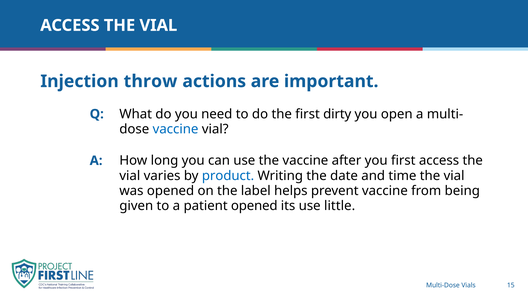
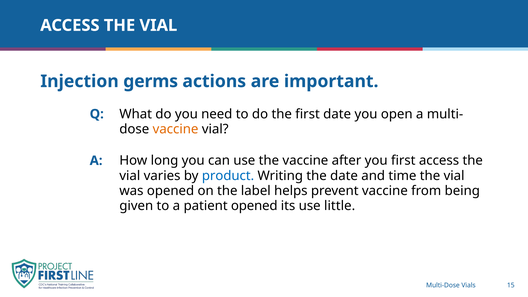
throw: throw -> germs (151, 81)
first dirty: dirty -> date (337, 114)
vaccine colour: blue -> orange (176, 129)
